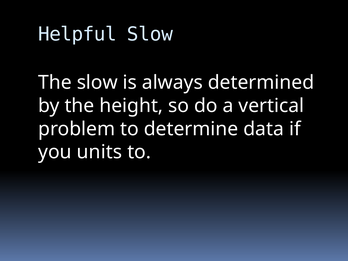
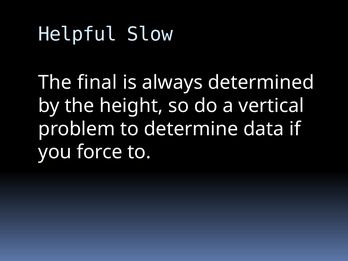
The slow: slow -> final (97, 83)
units: units -> force (100, 152)
